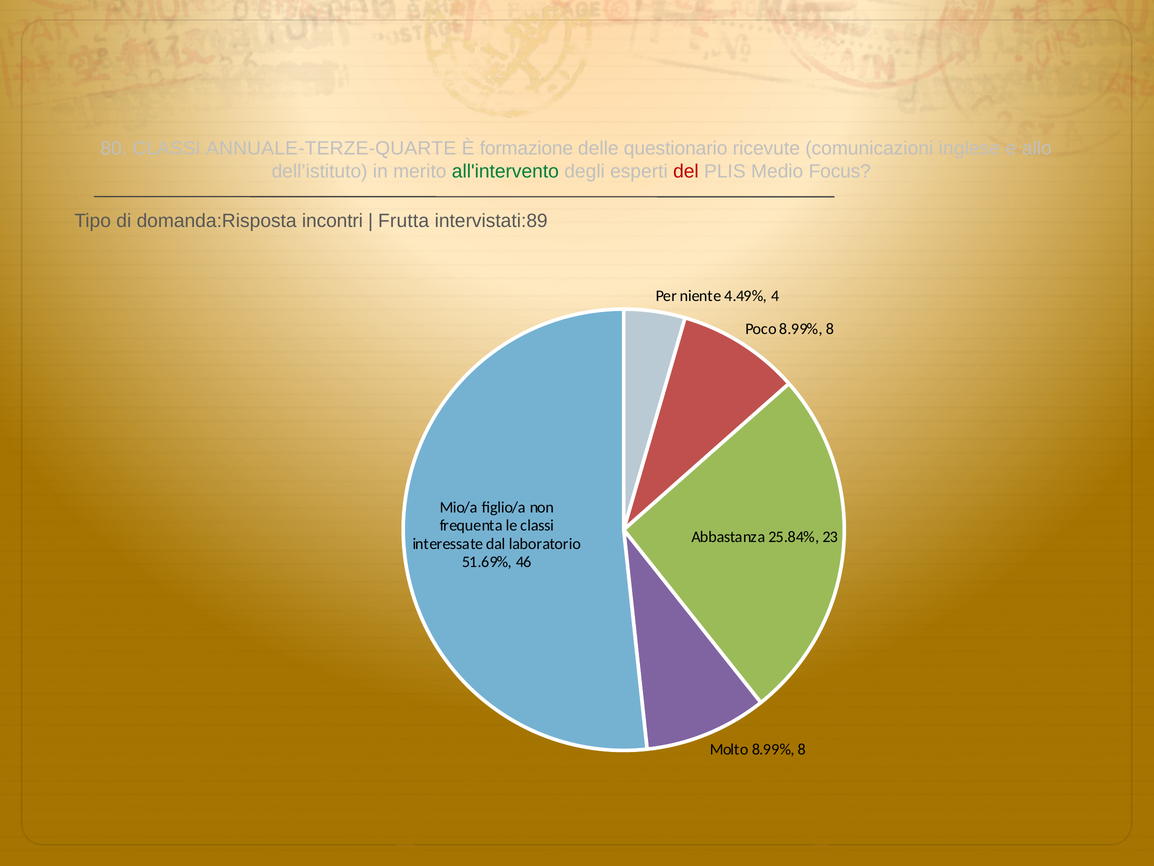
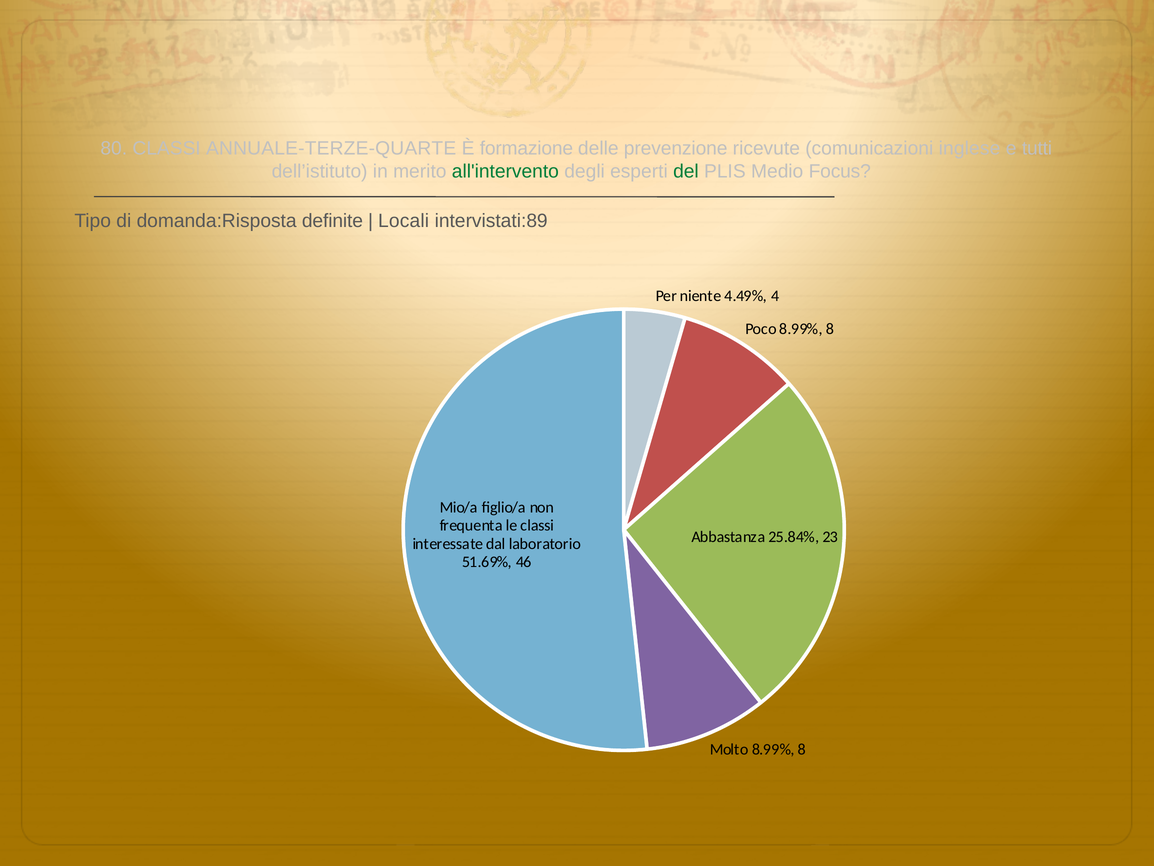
questionario: questionario -> prevenzione (676, 148)
allo: allo -> tutti (1037, 148)
del colour: red -> green (686, 172)
incontri: incontri -> definite (332, 221)
Frutta: Frutta -> Locali (404, 221)
